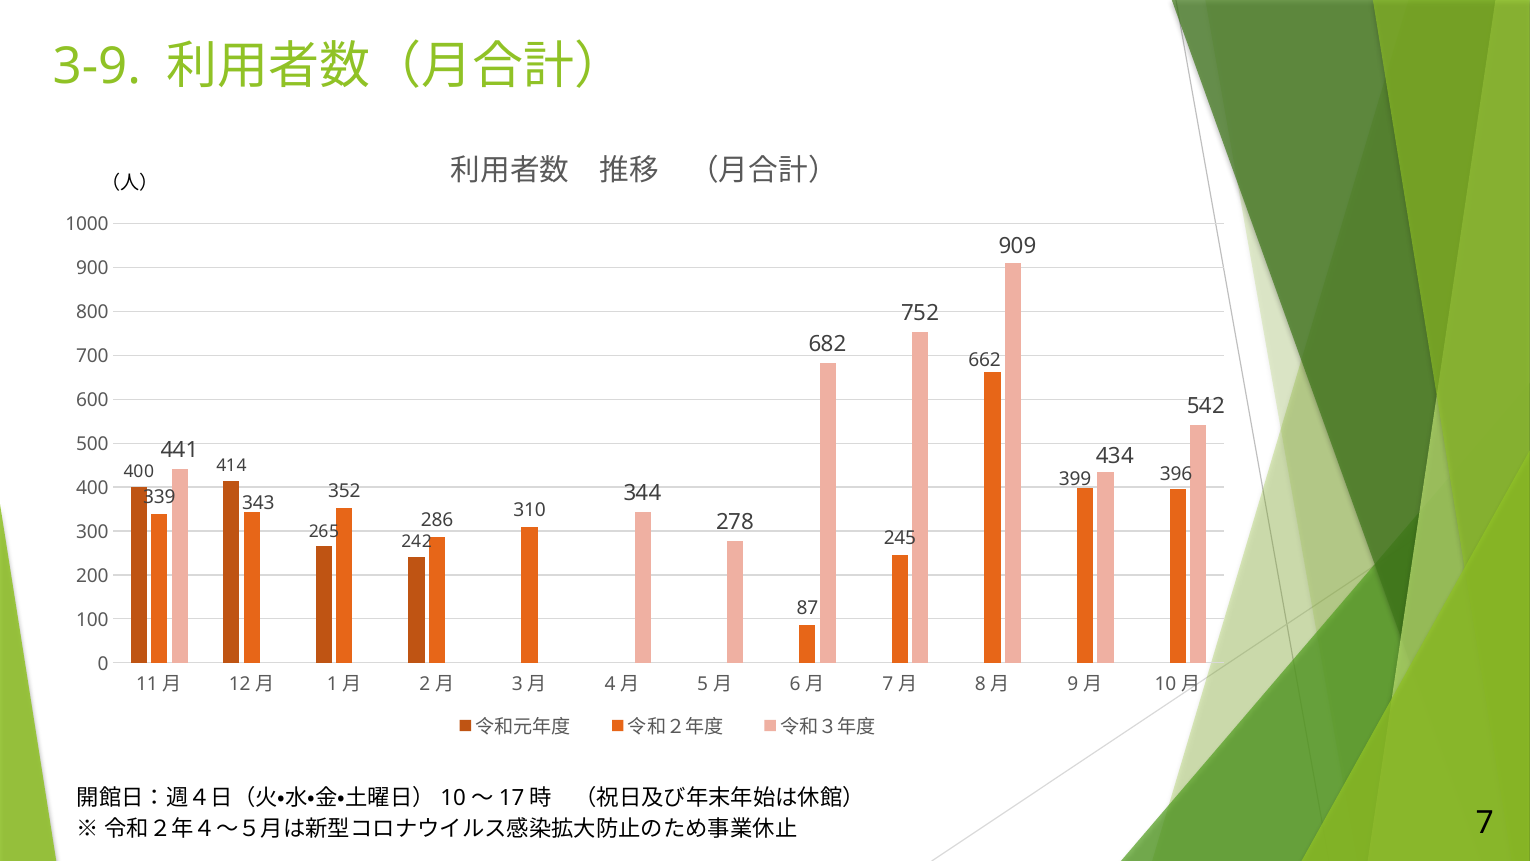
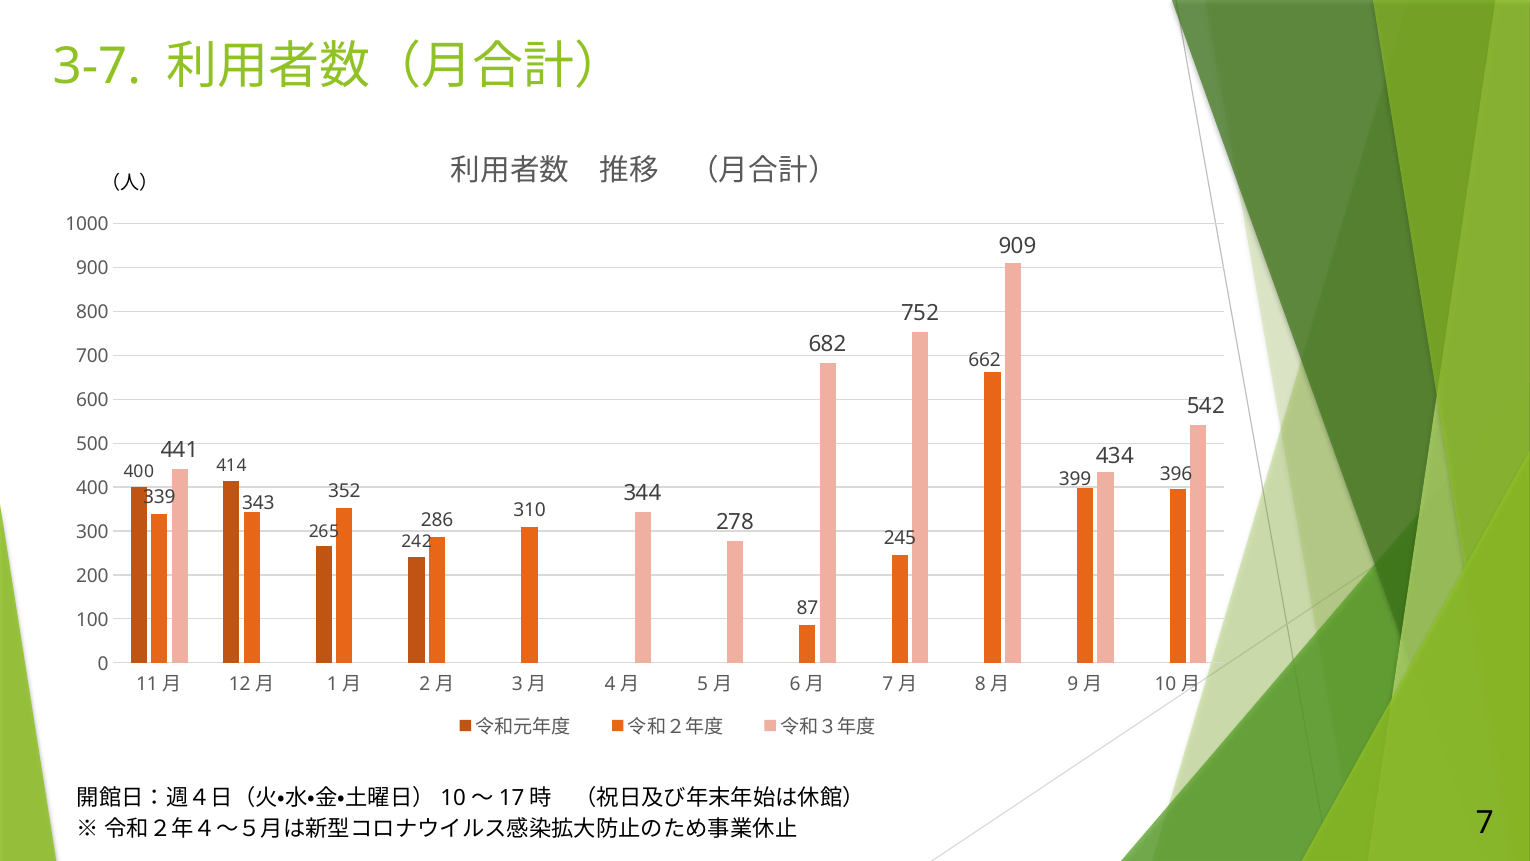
3-9: 3-9 -> 3-7 (97, 67)
